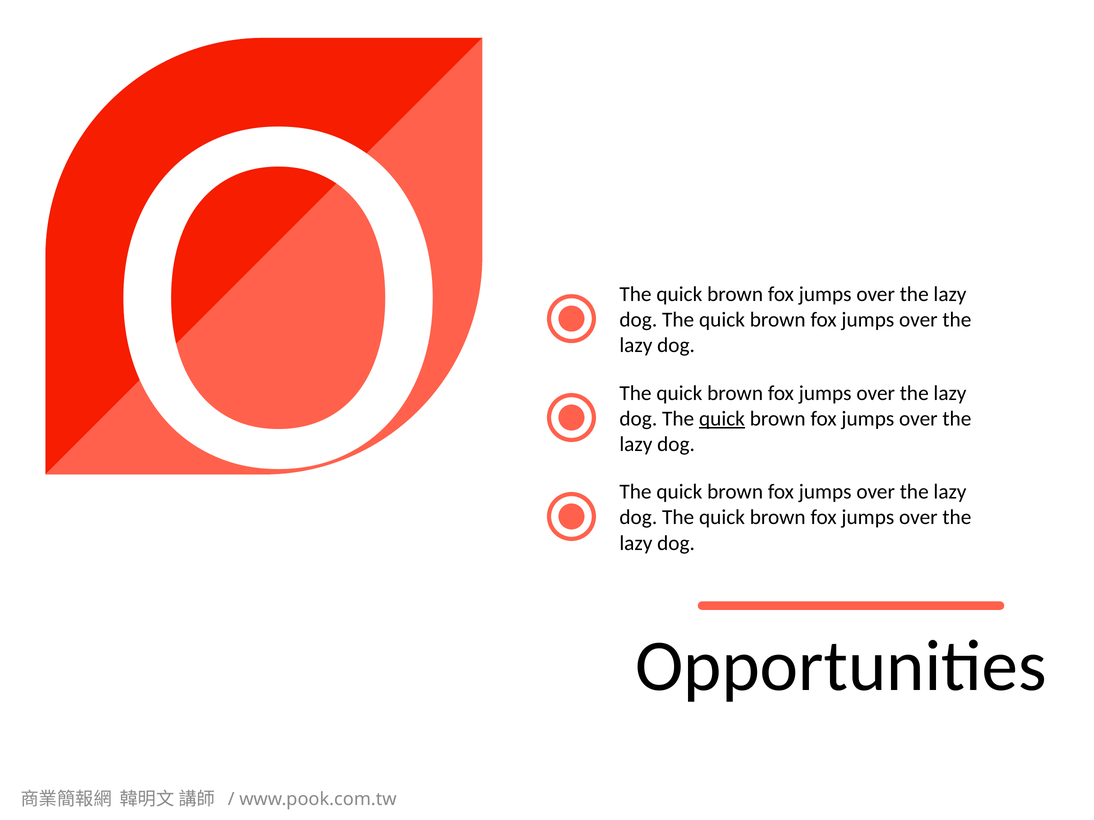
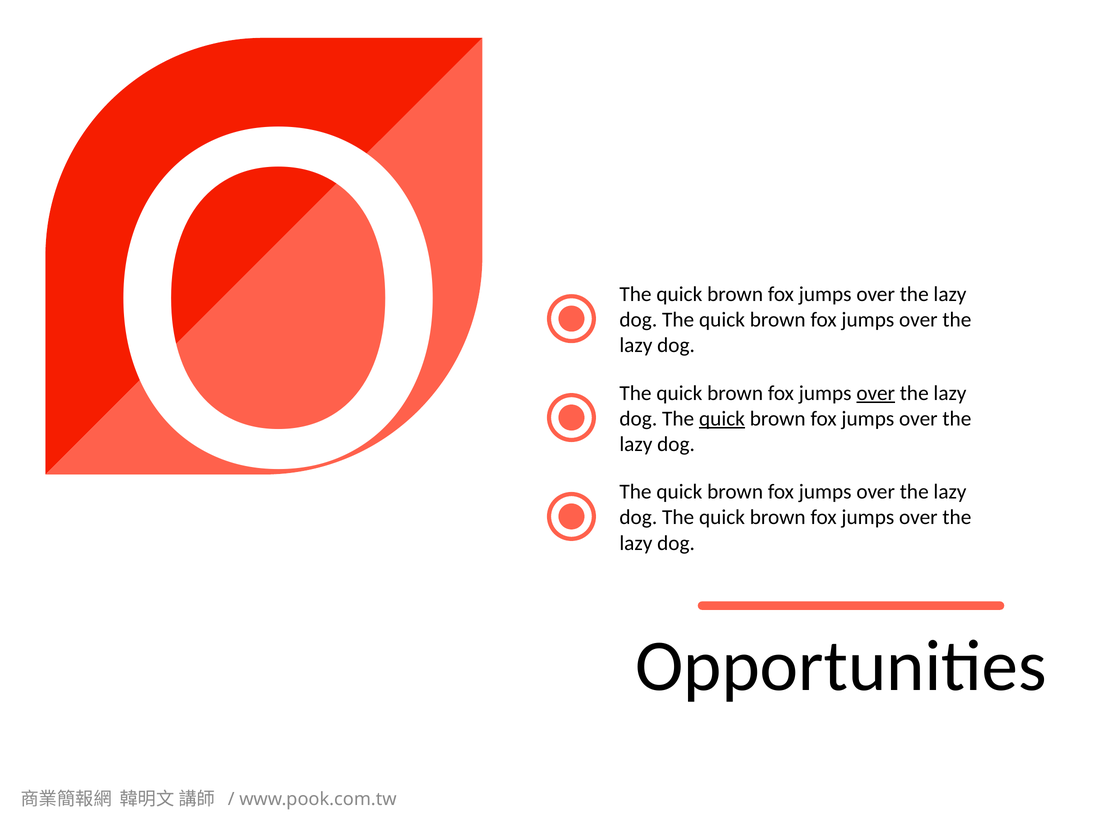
over underline: none -> present (876, 393)
